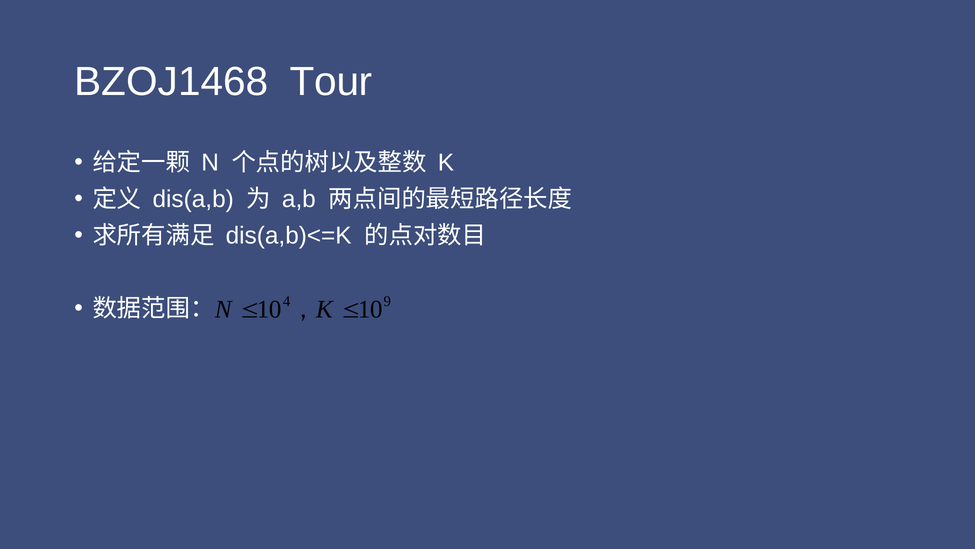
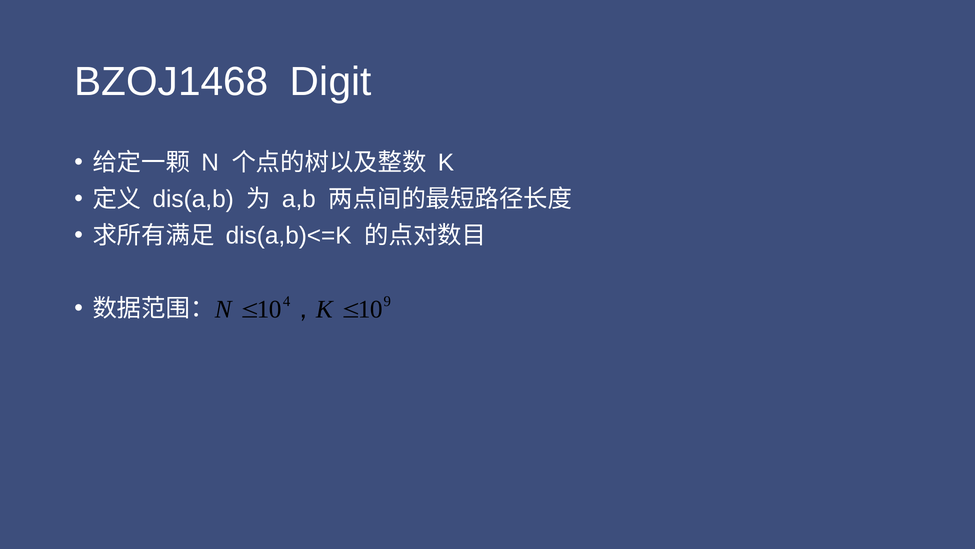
Tour: Tour -> Digit (331, 82)
